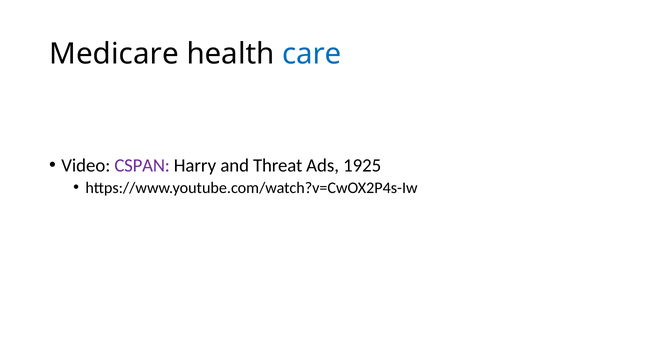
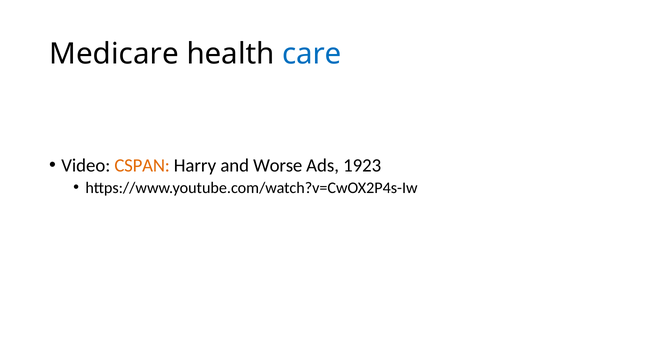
CSPAN colour: purple -> orange (142, 165)
Threat: Threat -> Worse (278, 165)
1925: 1925 -> 1923 (362, 165)
